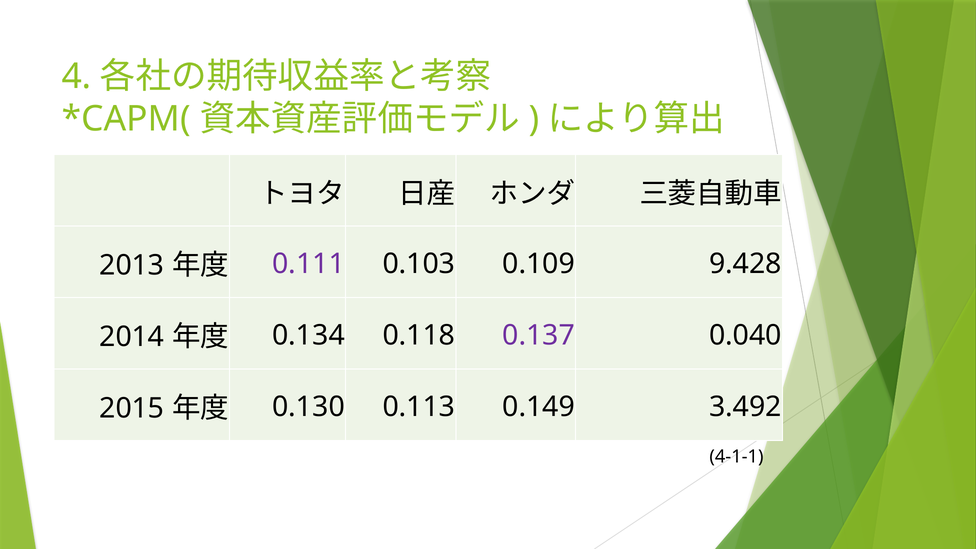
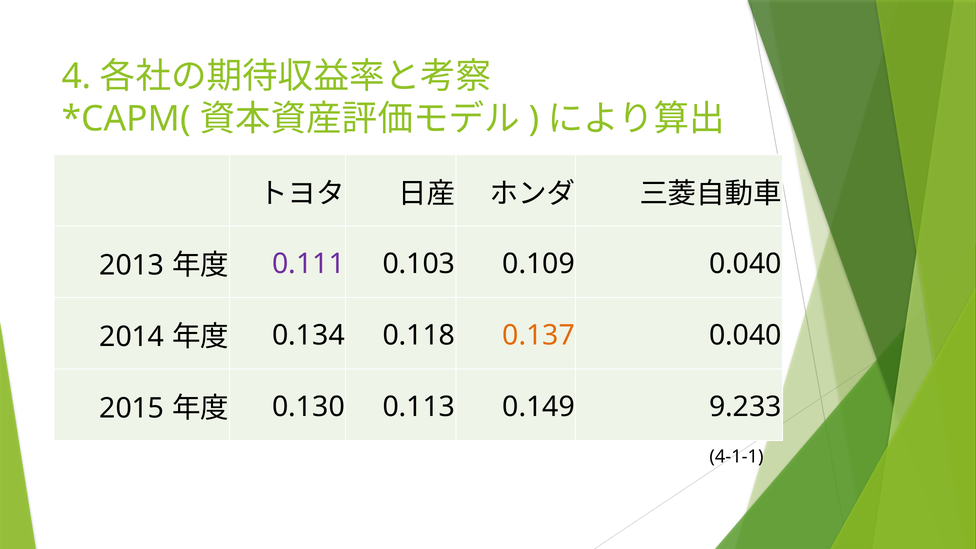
0.109 9.428: 9.428 -> 0.040 (745, 264)
0.137 colour: purple -> orange (539, 335)
3.492: 3.492 -> 9.233 (745, 407)
